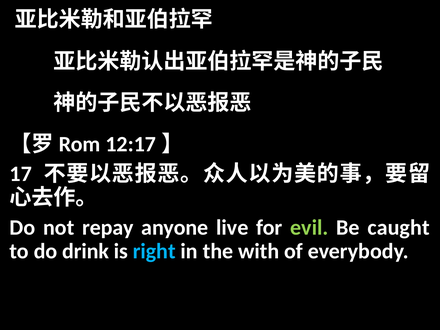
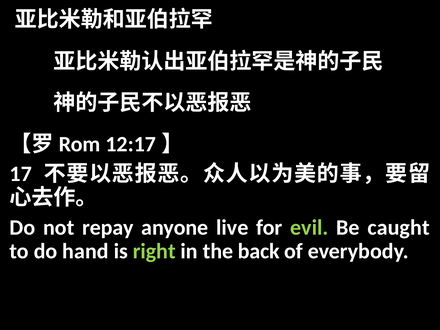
drink: drink -> hand (86, 251)
right colour: light blue -> light green (154, 251)
with: with -> back (259, 251)
